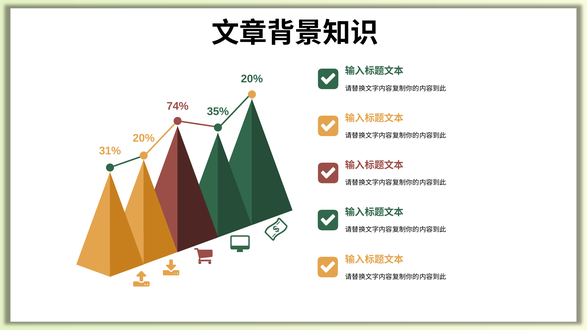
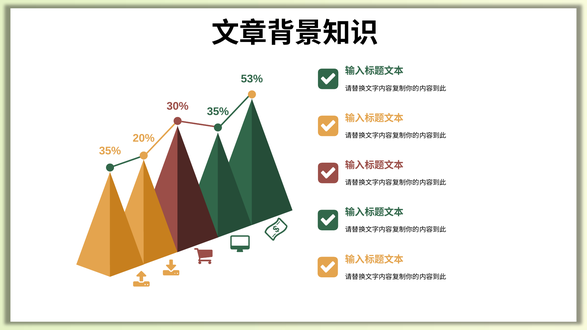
20%: 20% -> 53% (252, 79)
74%: 74% -> 30% (178, 106)
31%: 31% -> 35% (110, 151)
